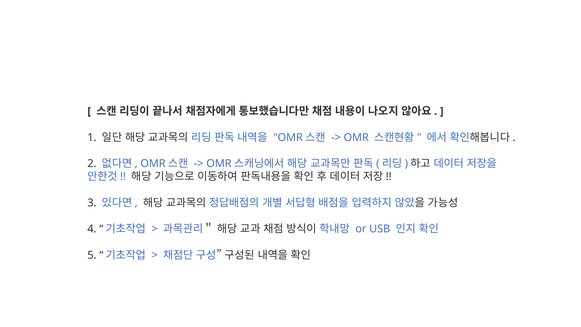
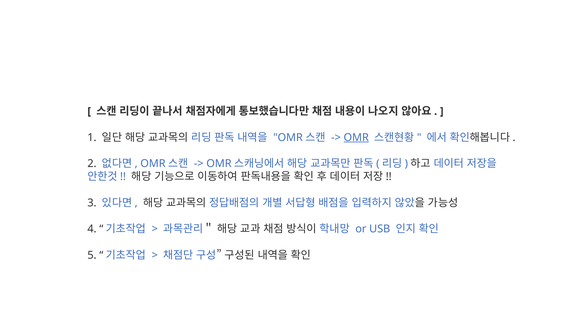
OMR underline: none -> present (356, 137)
